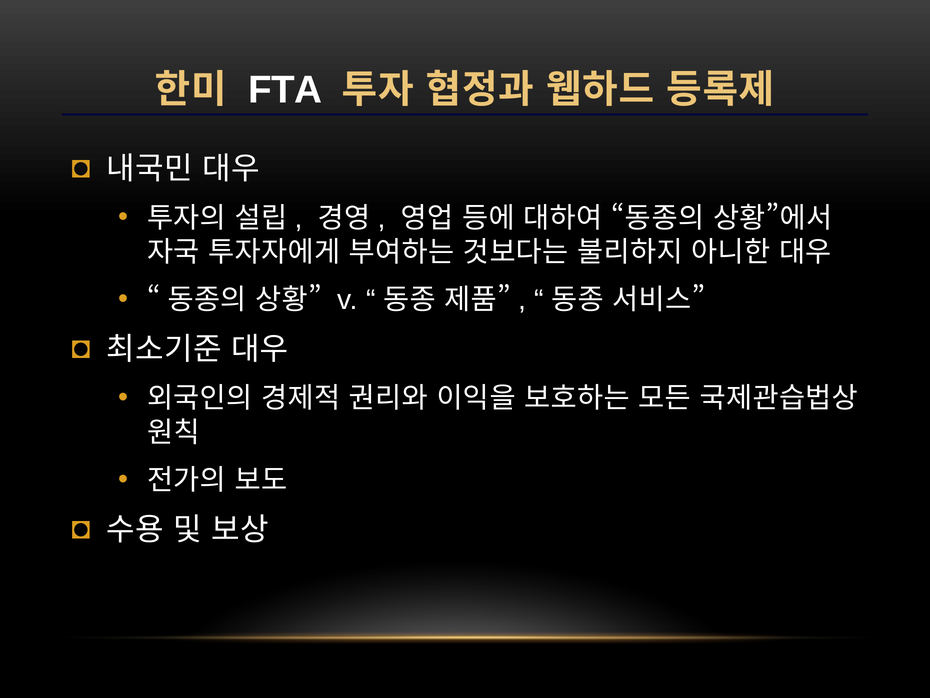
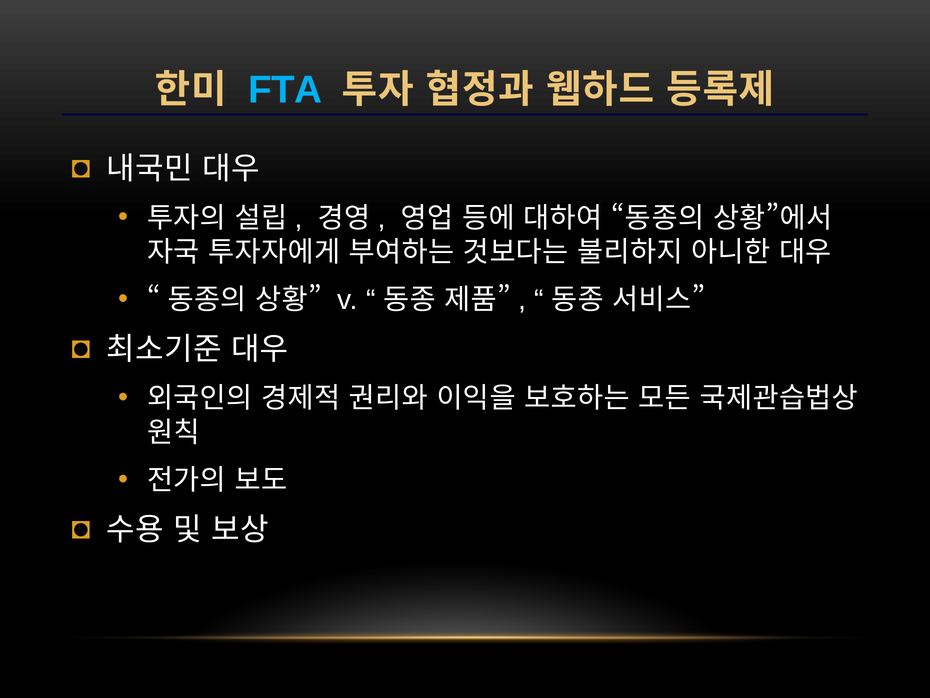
FTA colour: white -> light blue (285, 90)
